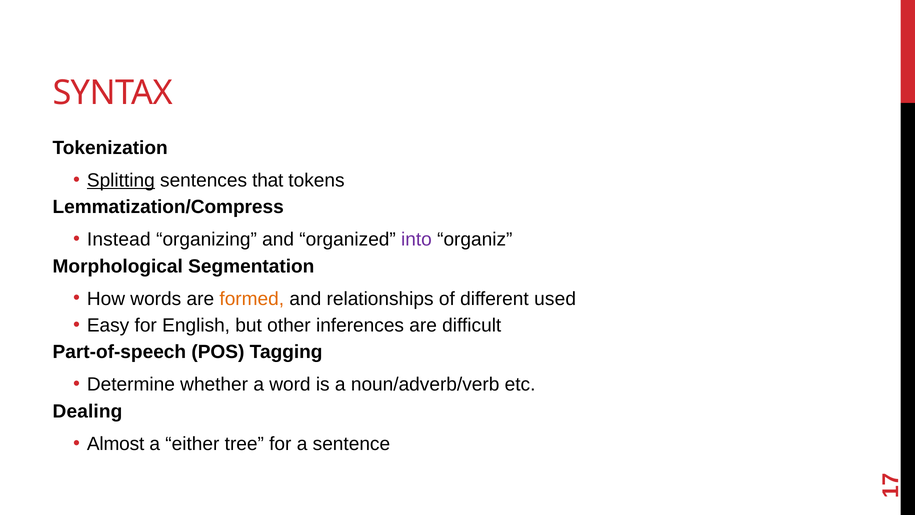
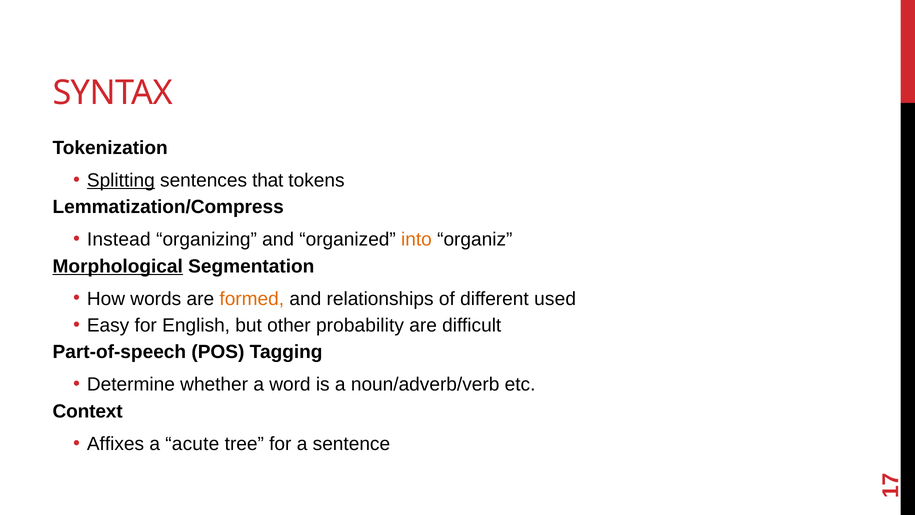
into colour: purple -> orange (416, 239)
Morphological underline: none -> present (118, 266)
inferences: inferences -> probability (360, 325)
Dealing: Dealing -> Context (88, 411)
Almost: Almost -> Affixes (116, 444)
either: either -> acute (192, 444)
